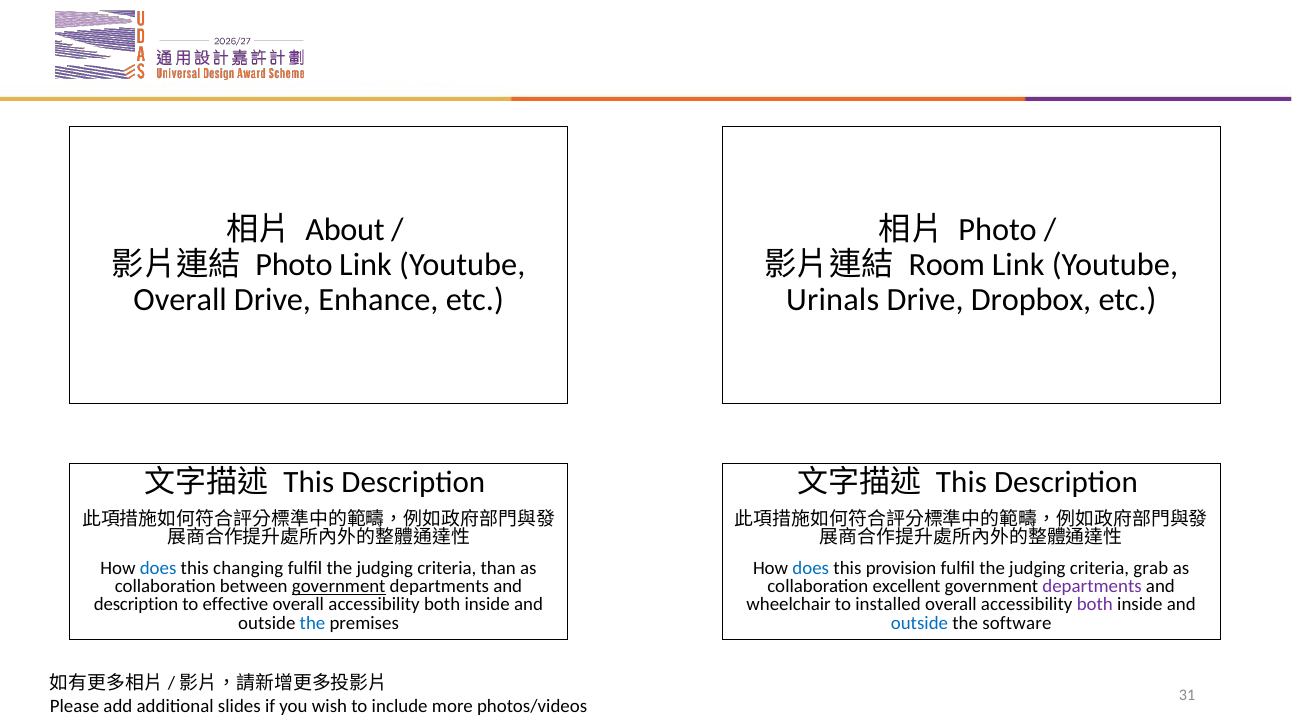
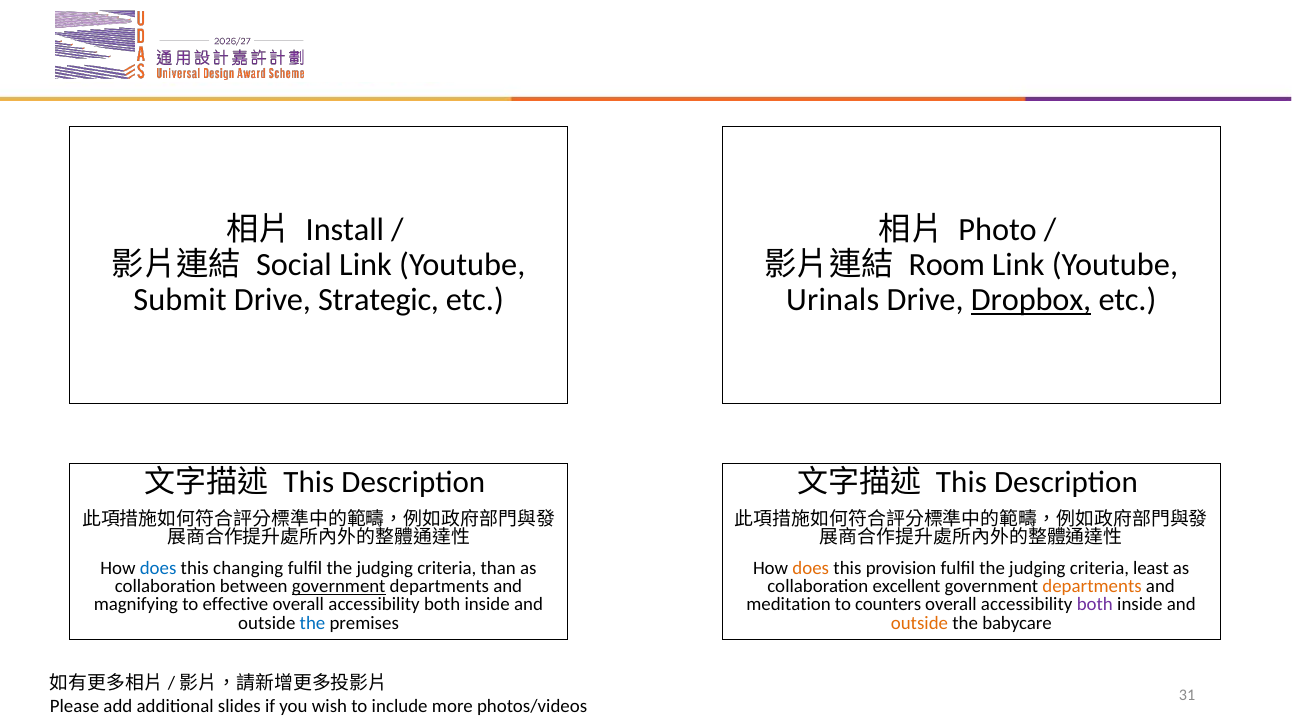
About: About -> Install (345, 230)
Photo: Photo -> Social (294, 265)
Overall: Overall -> Submit (180, 300)
Enhance: Enhance -> Strategic (379, 300)
Dropbox underline: none -> present (1031, 300)
does colour: blue -> orange (811, 568)
grab: grab -> least (1151, 568)
departments colour: purple -> orange (1092, 586)
description: description -> magnifying (136, 605)
wheelchair: wheelchair -> meditation (789, 605)
installed: installed -> counters (888, 605)
outside colour: blue -> orange (919, 623)
software: software -> babycare (1017, 623)
